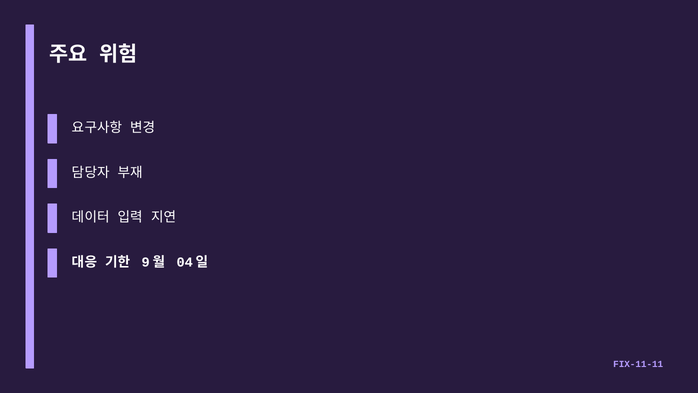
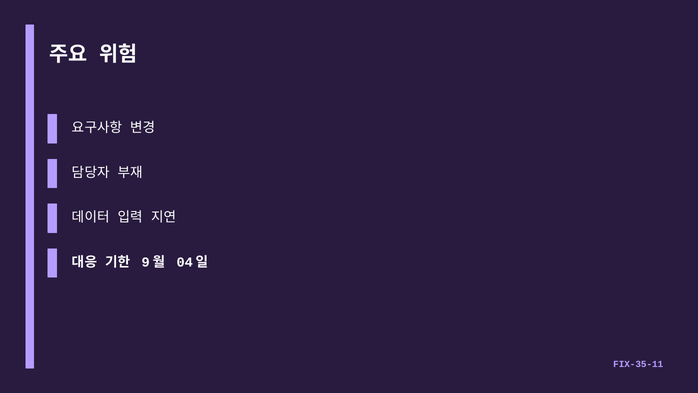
FIX-11-11: FIX-11-11 -> FIX-35-11 (638, 364)
